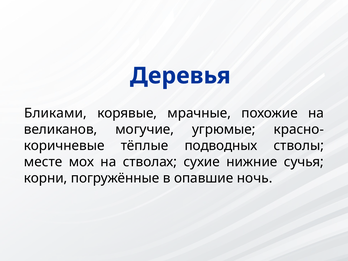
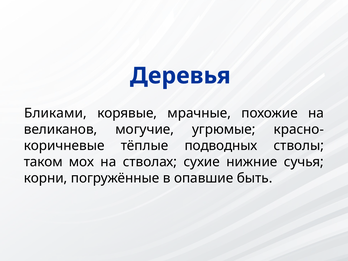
месте: месте -> таком (43, 162)
ночь: ночь -> быть (255, 178)
